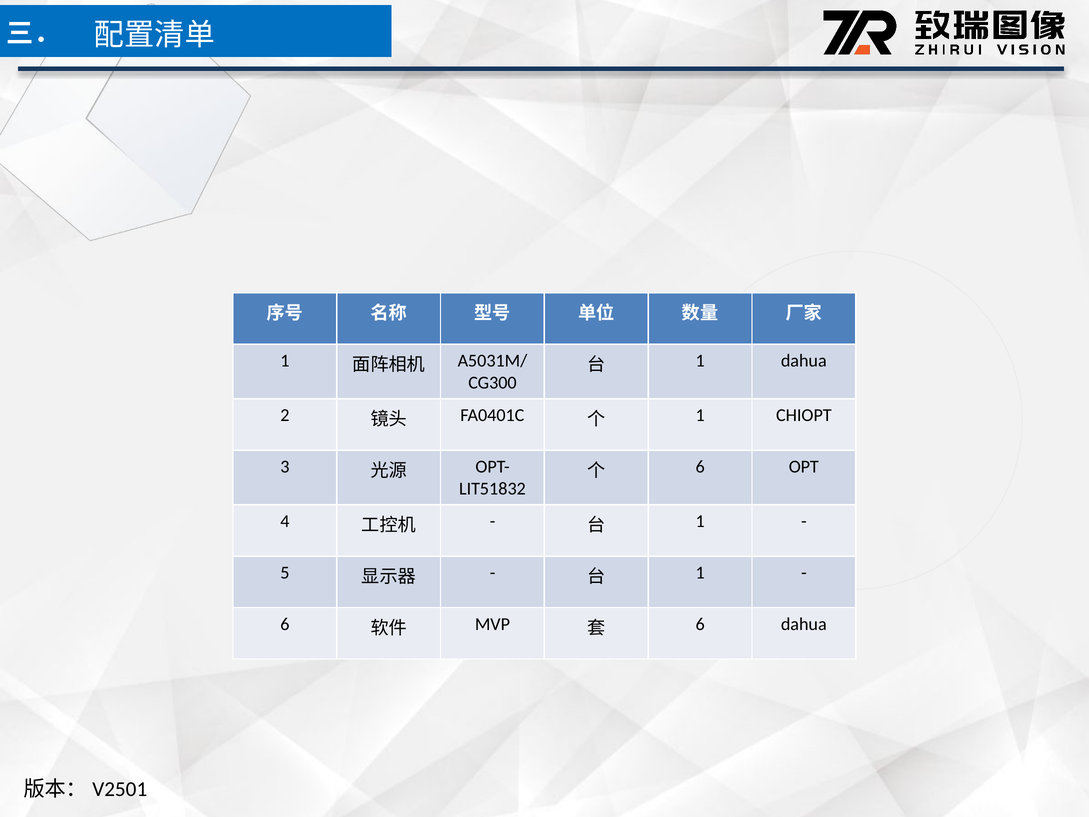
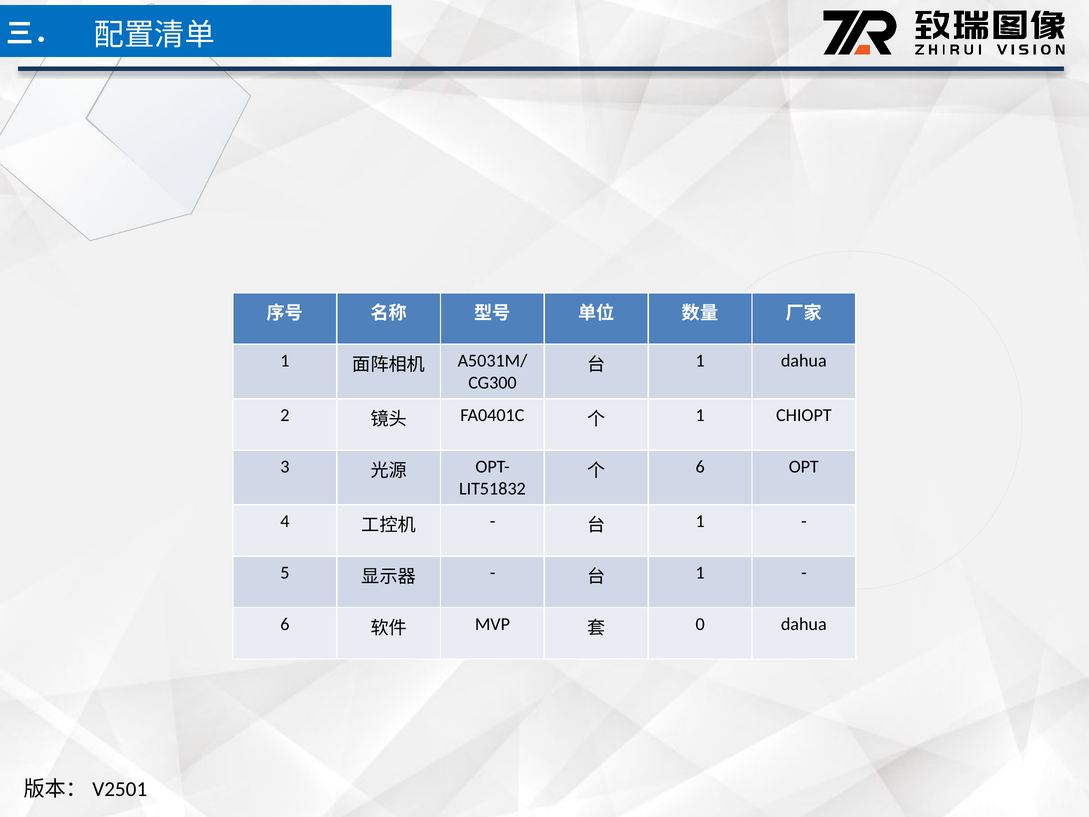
6: 6 -> 0 (700, 624)
